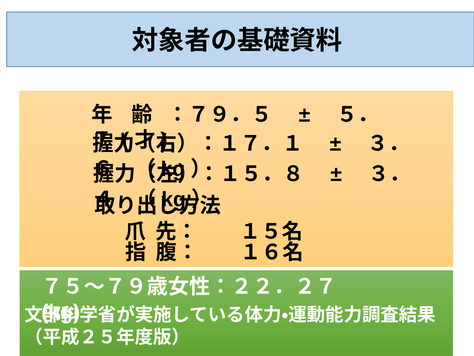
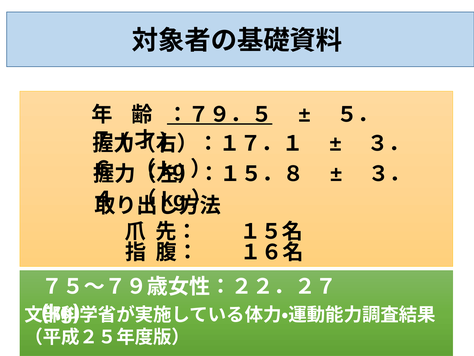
：７９．５ underline: none -> present (220, 115)
